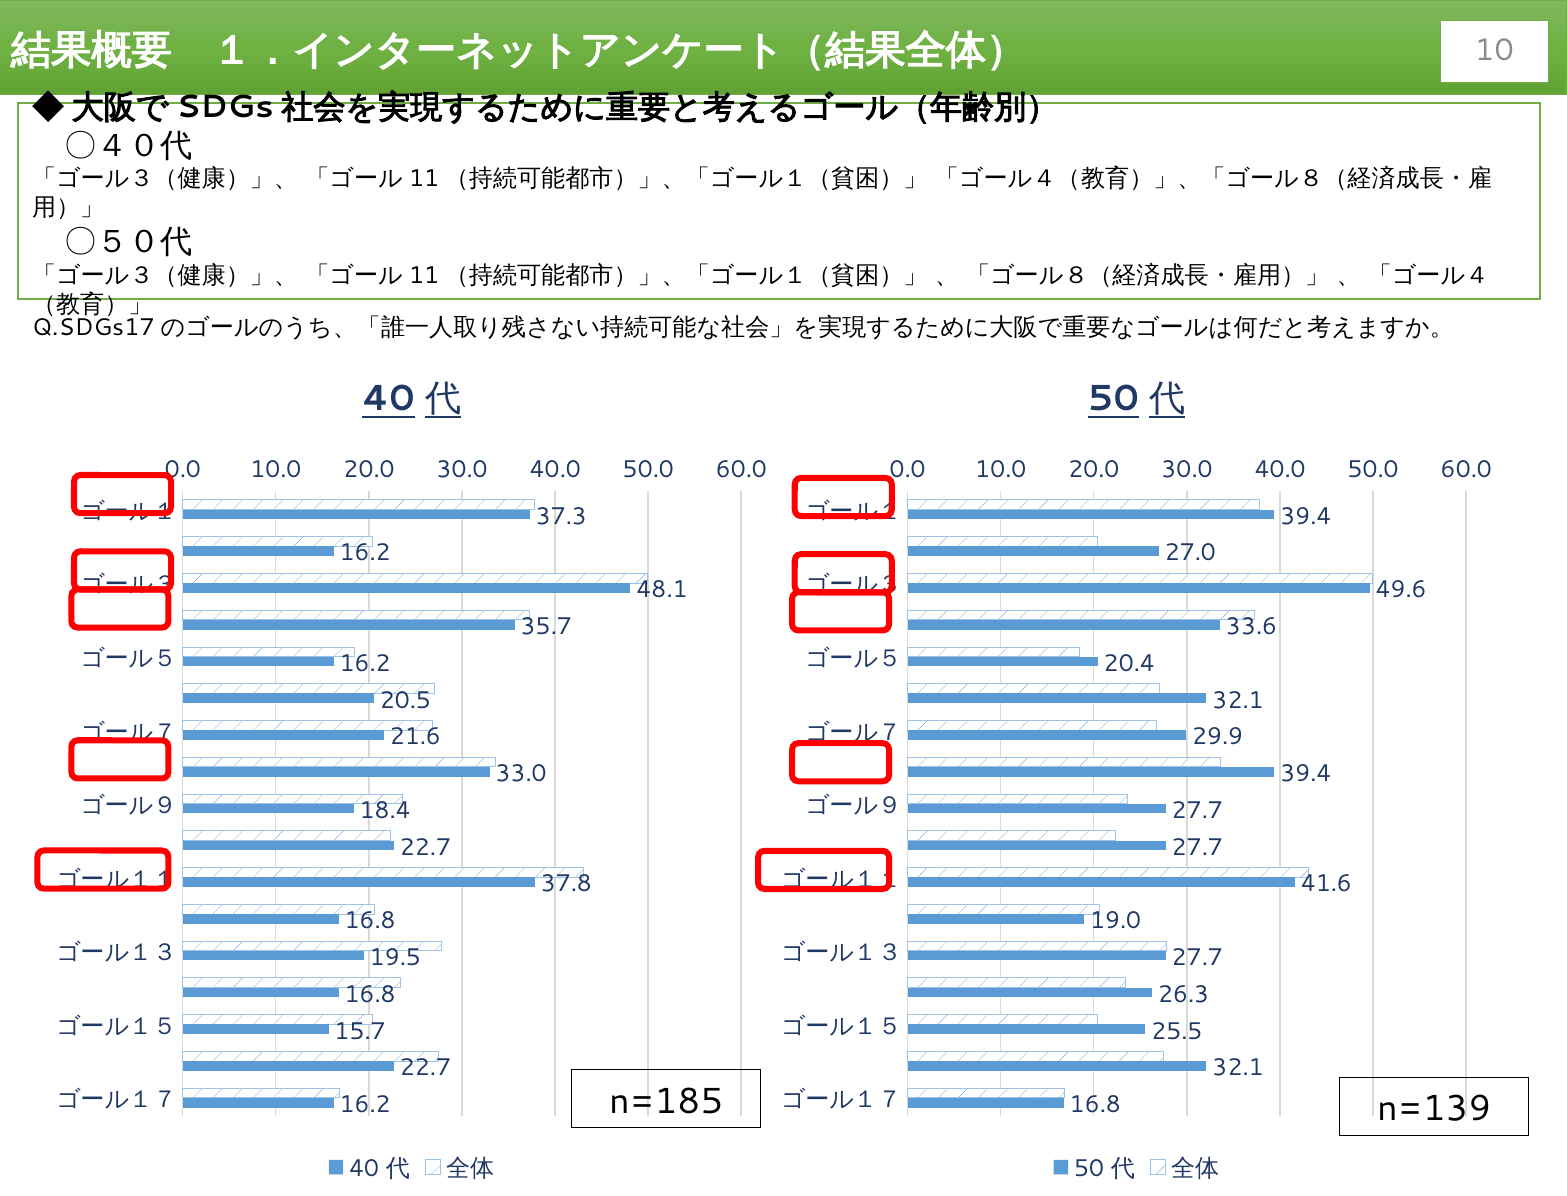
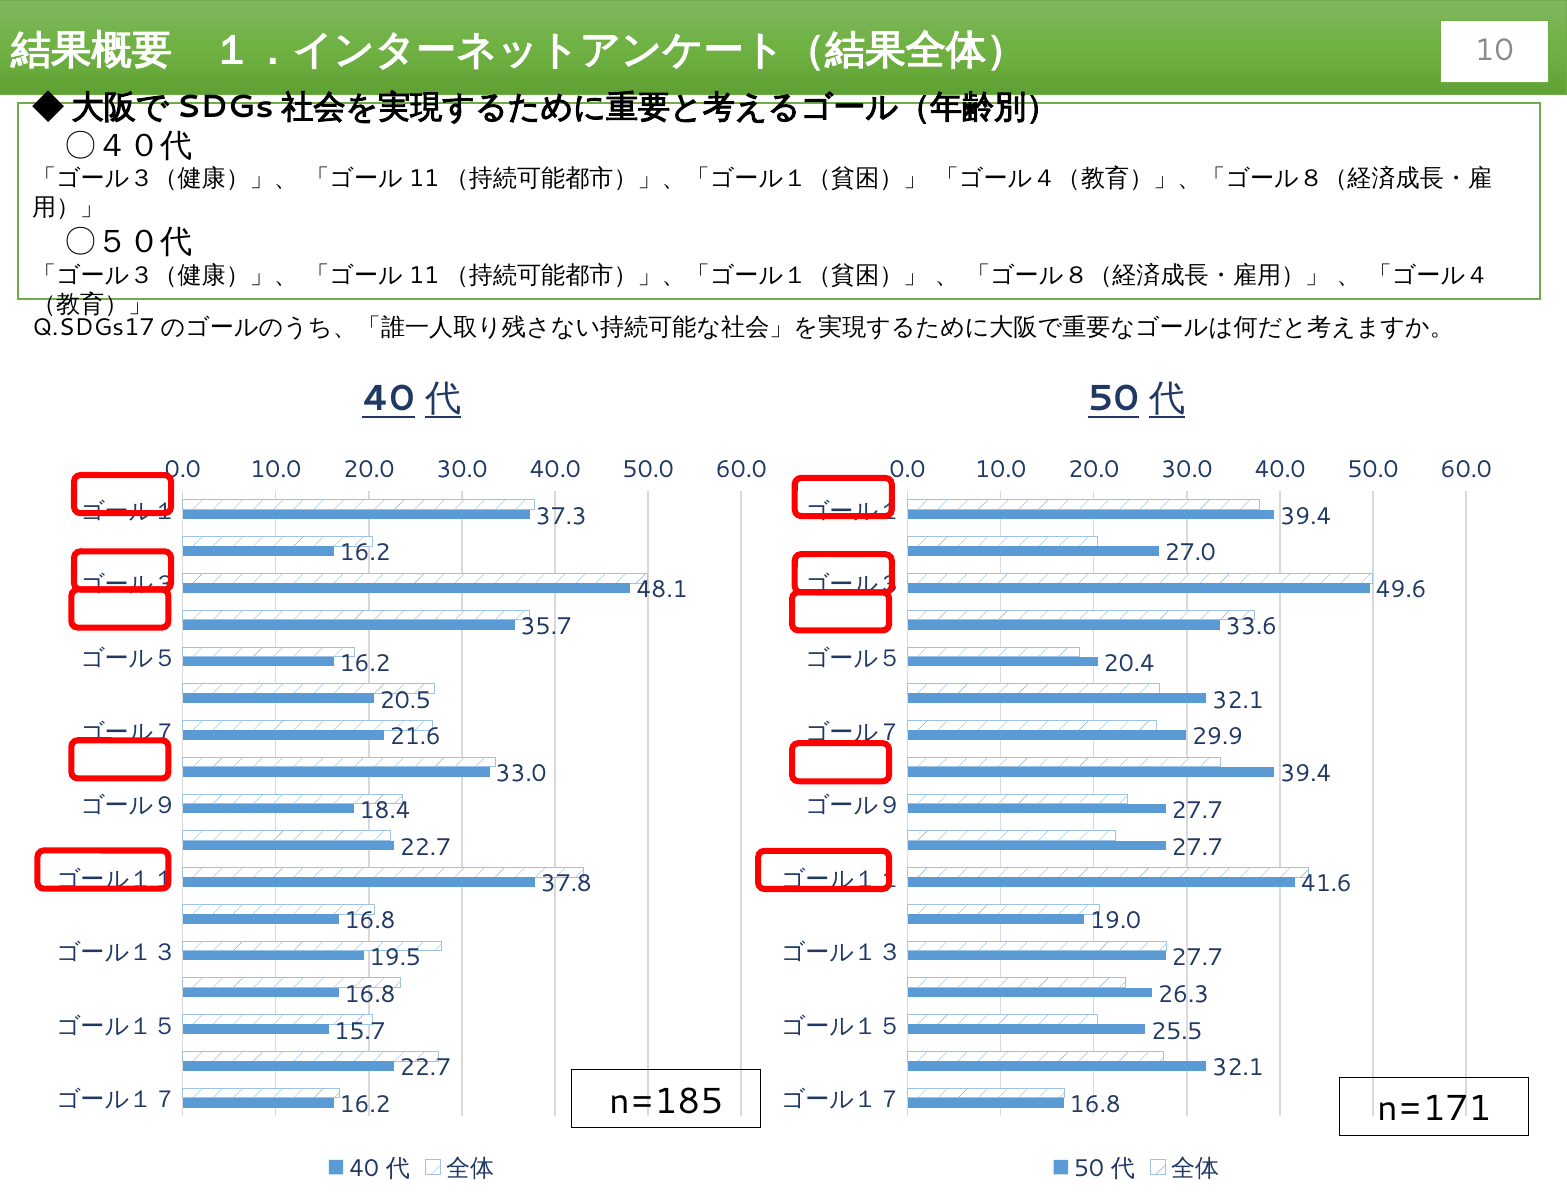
n=139: n=139 -> n=171 (1434, 1109)
